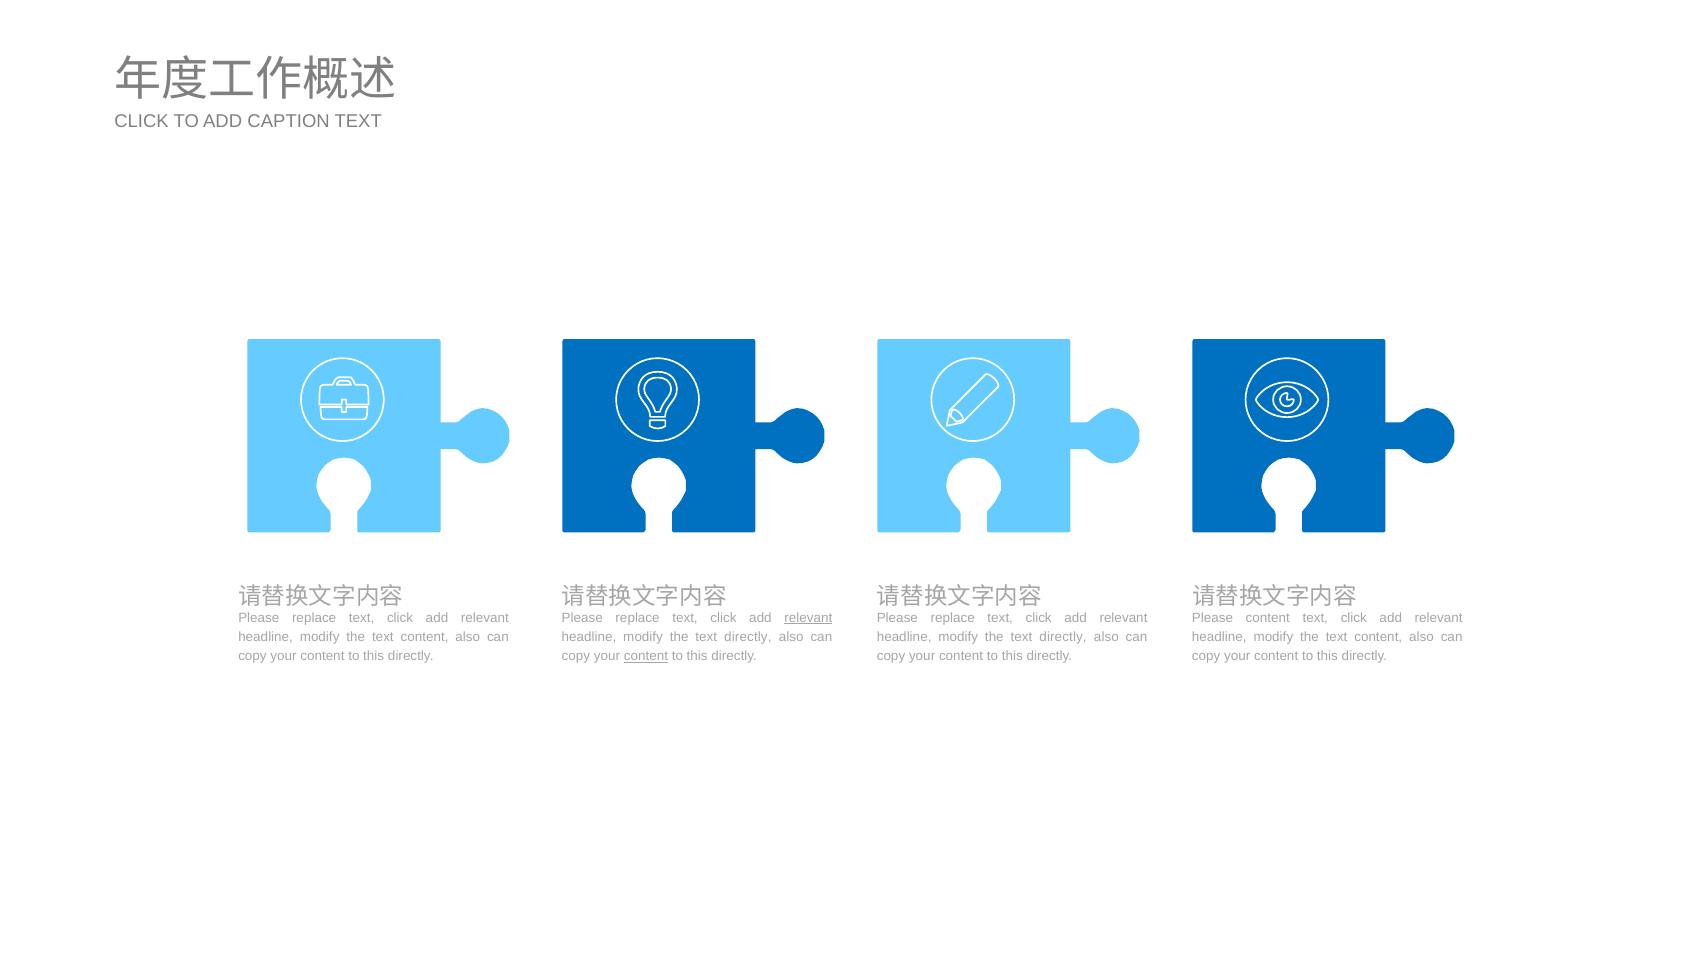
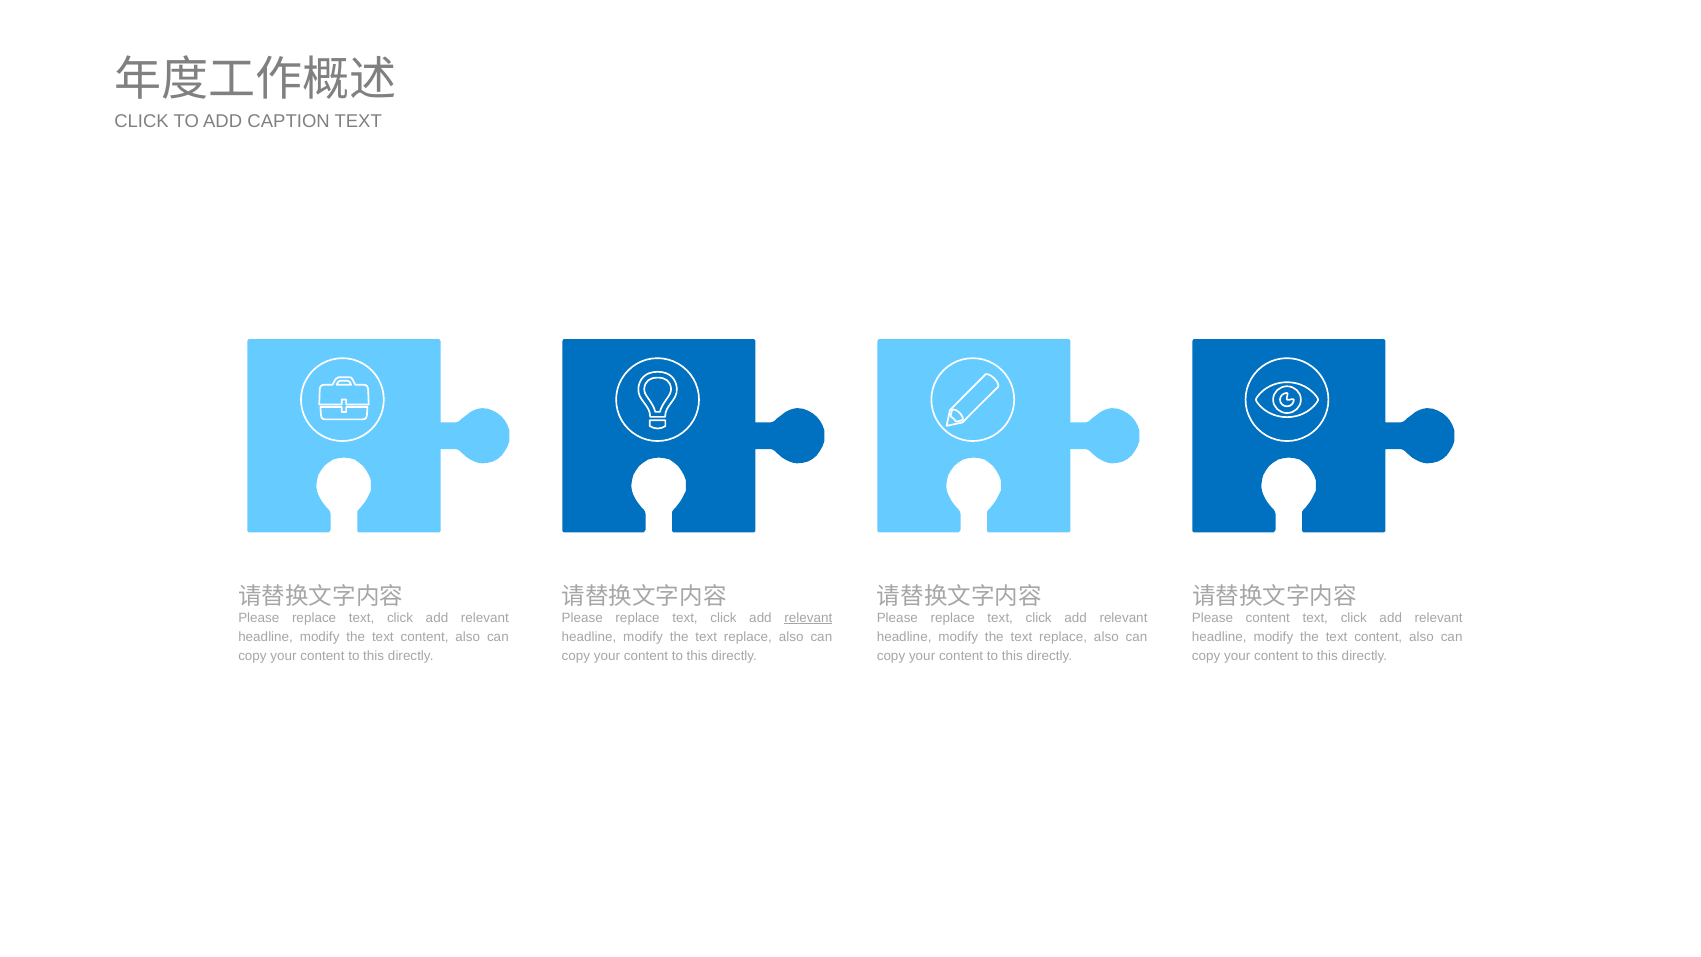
directly: directly -> replace (748, 637)
directly: directly -> replace (1063, 637)
content underline: present -> none (646, 656)
